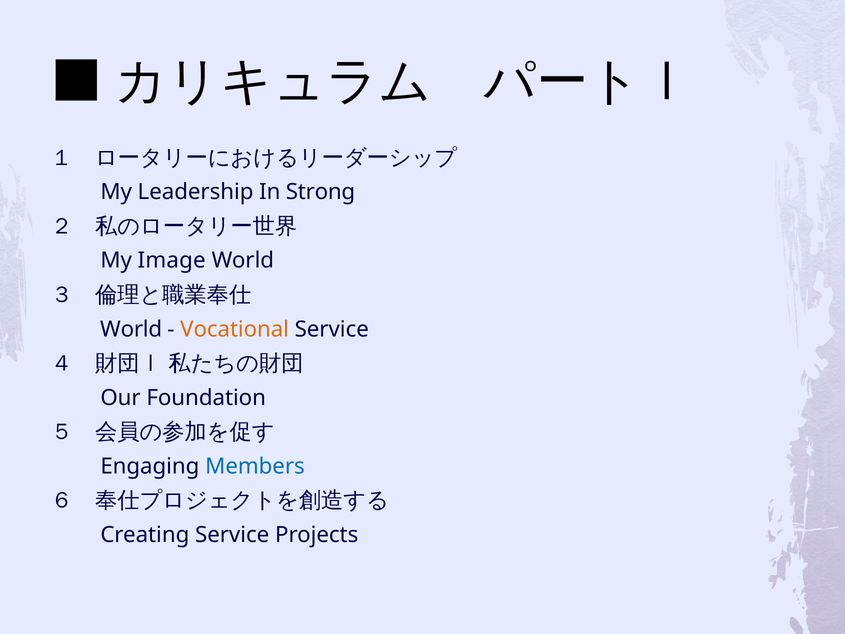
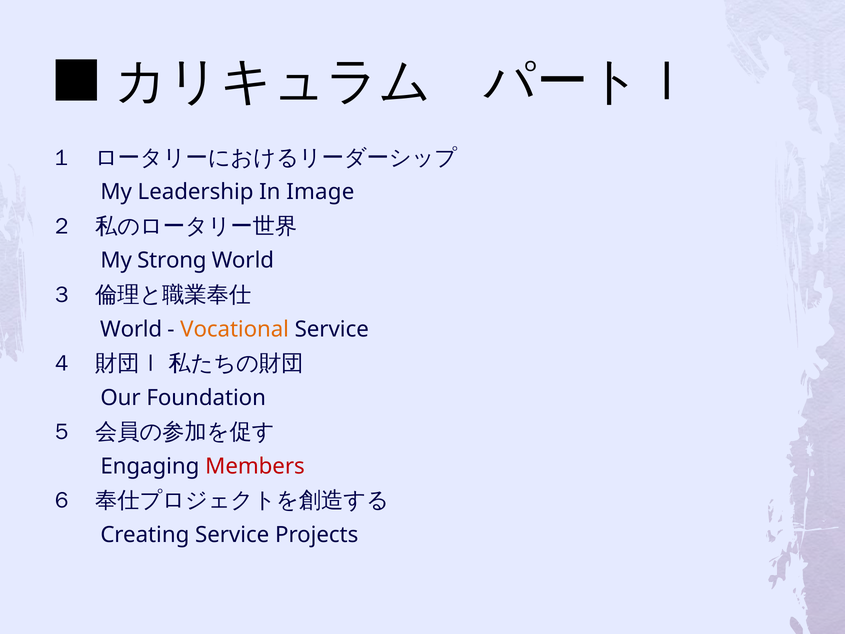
Strong: Strong -> Image (320, 192)
Image: Image -> Strong (172, 261)
Members colour: blue -> red (255, 466)
